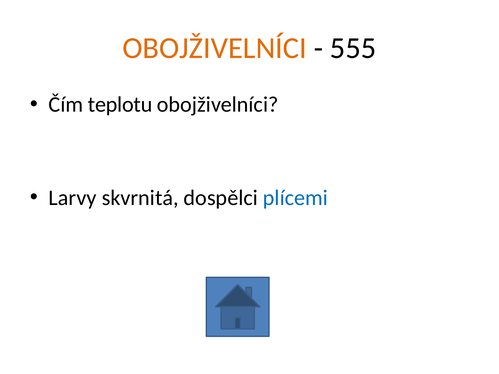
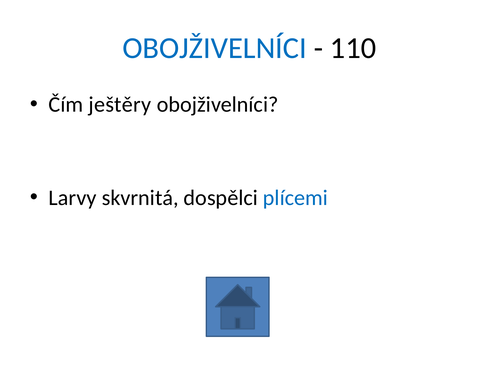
OBOJŽIVELNÍCI colour: orange -> blue (215, 48)
555: 555 -> 110 (353, 48)
teplotu: teplotu -> ještěry (120, 105)
